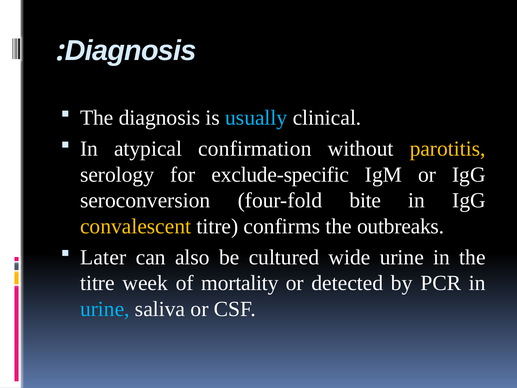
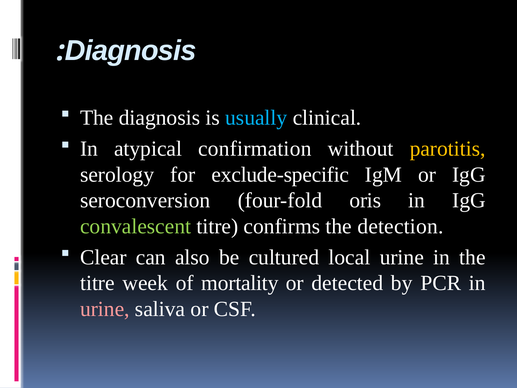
bite: bite -> oris (365, 200)
convalescent colour: yellow -> light green (136, 226)
outbreaks: outbreaks -> detection (400, 226)
Later: Later -> Clear (103, 257)
wide: wide -> local (349, 257)
urine colour: light blue -> pink (105, 309)
